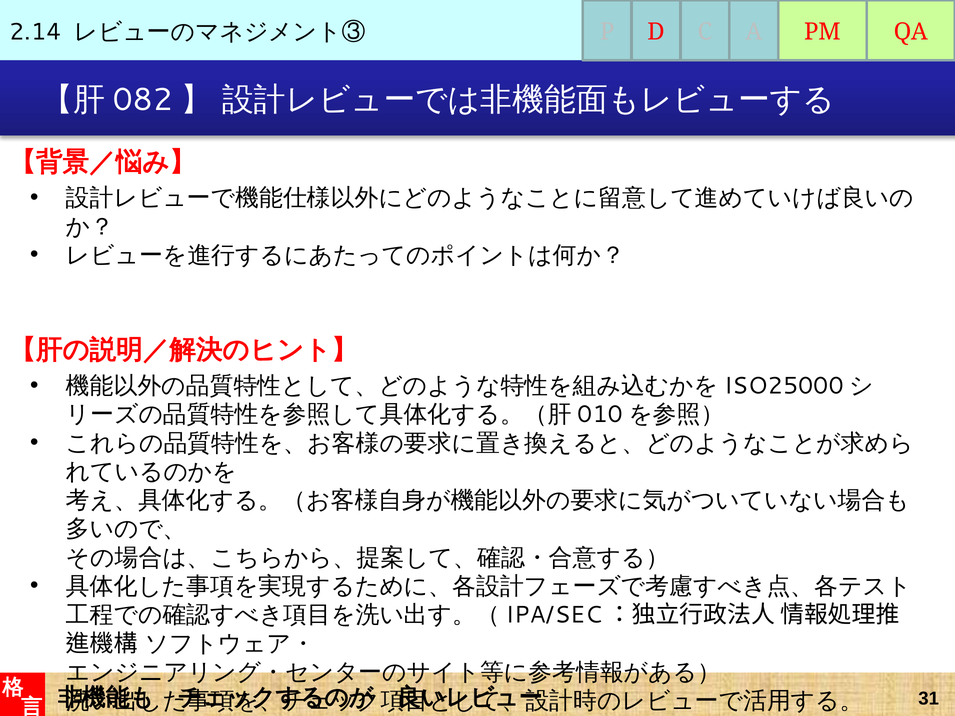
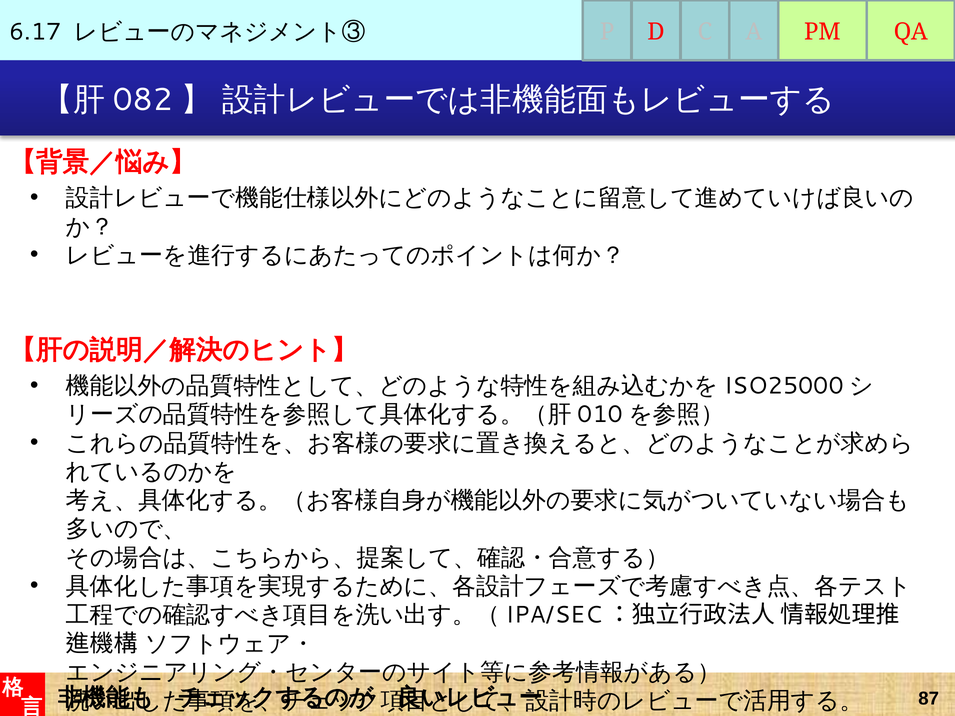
2.14: 2.14 -> 6.17 (35, 32)
31: 31 -> 87 (929, 699)
